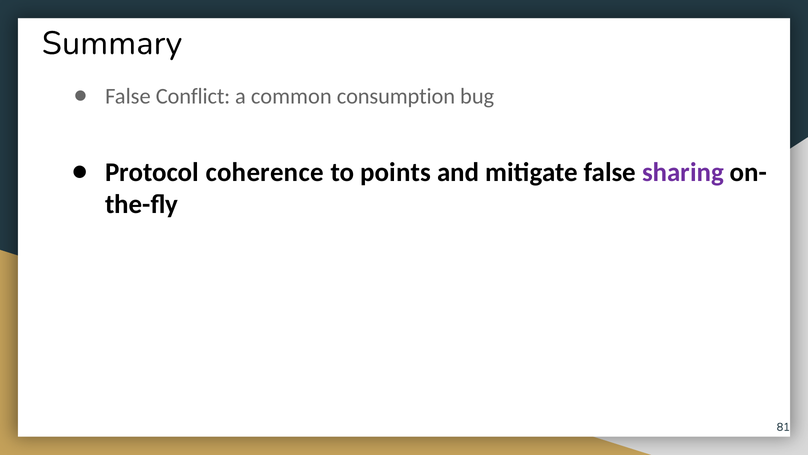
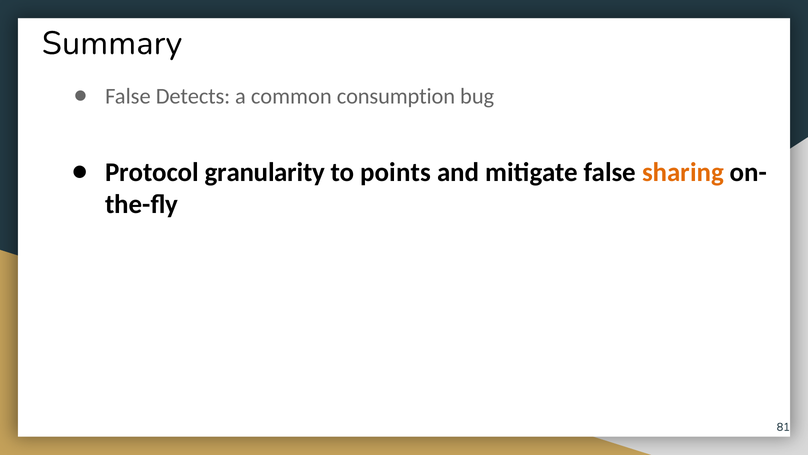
Conflict: Conflict -> Detects (193, 96)
coherence: coherence -> granularity (265, 172)
sharing colour: purple -> orange (683, 172)
